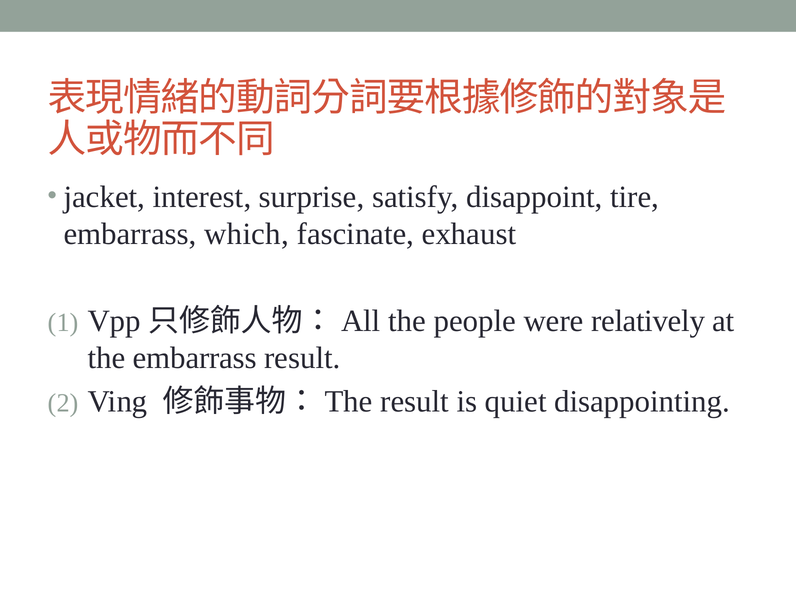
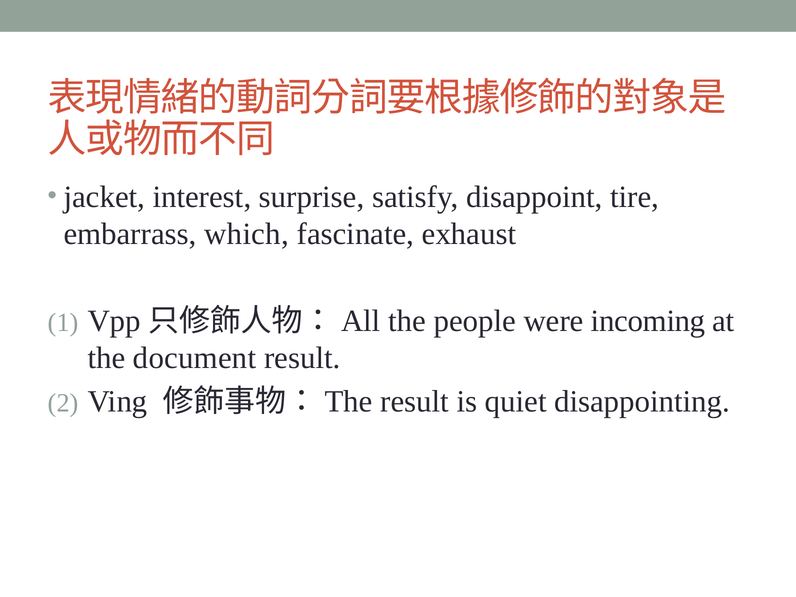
relatively: relatively -> incoming (648, 321)
the embarrass: embarrass -> document (195, 358)
